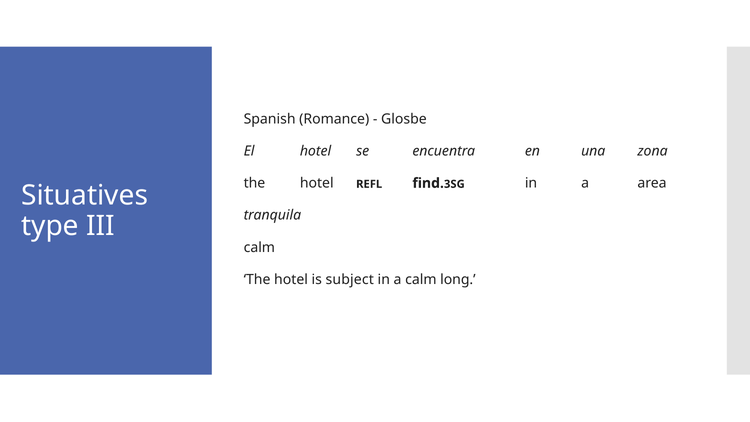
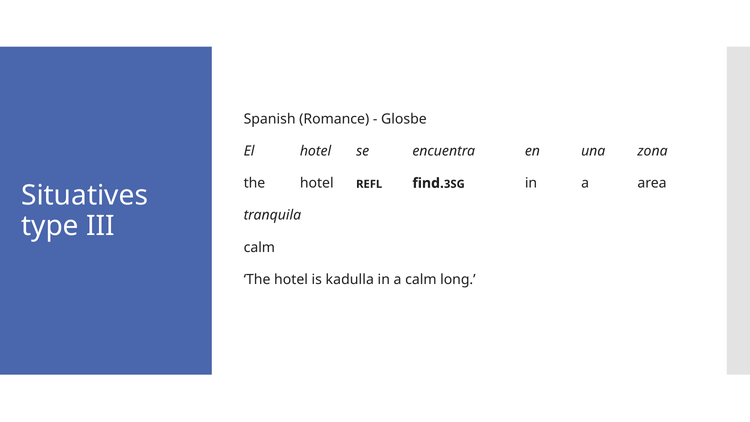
subject: subject -> kadulla (350, 279)
